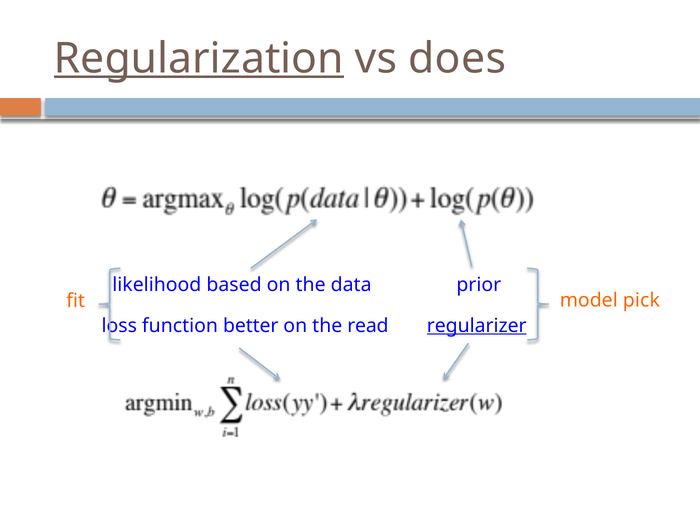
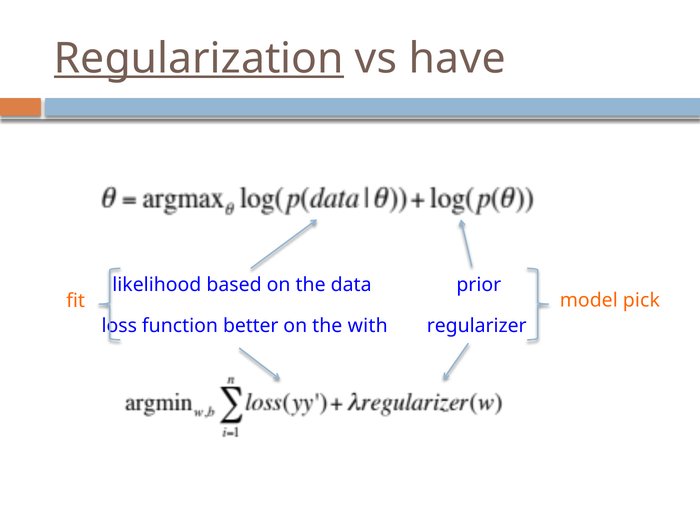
does: does -> have (457, 58)
read: read -> with (368, 326)
regularizer underline: present -> none (477, 326)
